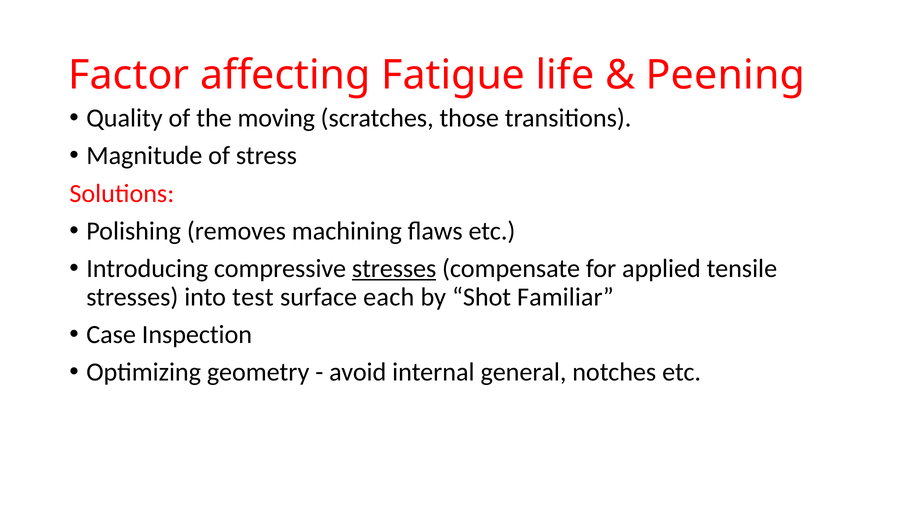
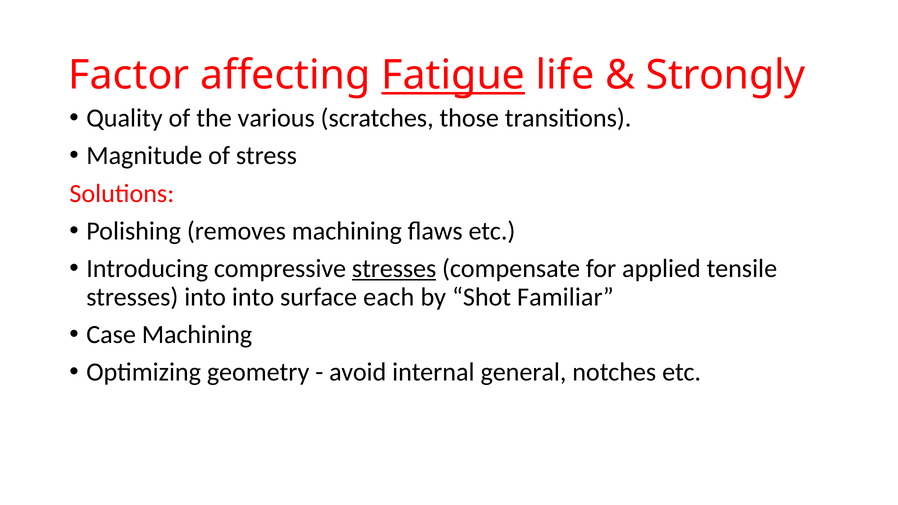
Fatigue underline: none -> present (453, 75)
Peening: Peening -> Strongly (726, 75)
moving: moving -> various (276, 118)
into test: test -> into (253, 297)
Case Inspection: Inspection -> Machining (197, 335)
